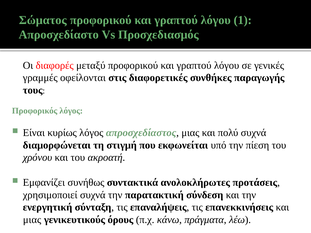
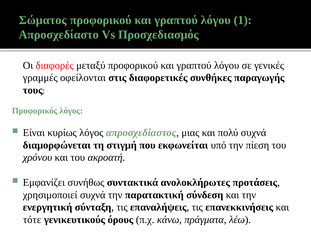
μιας: μιας -> τότε (32, 220)
